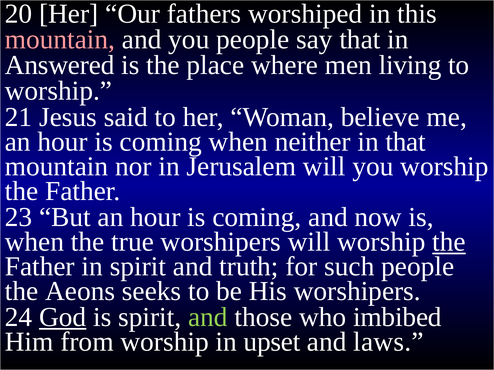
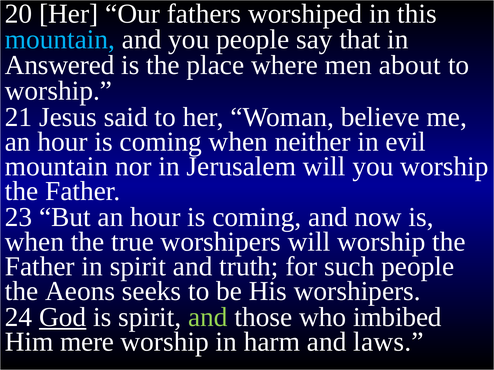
mountain colour: pink -> light blue (60, 40)
living: living -> about (410, 65)
that: that -> evil (406, 142)
the underline: present -> none (449, 242)
from: from -> mere (87, 342)
upset: upset -> harm (272, 342)
